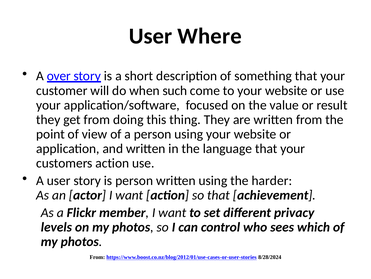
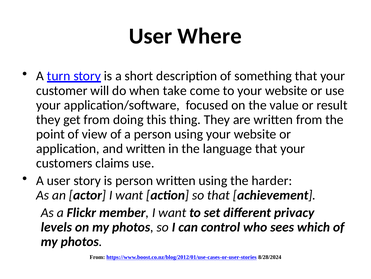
over: over -> turn (59, 76)
such: such -> take (175, 91)
customers action: action -> claims (112, 163)
